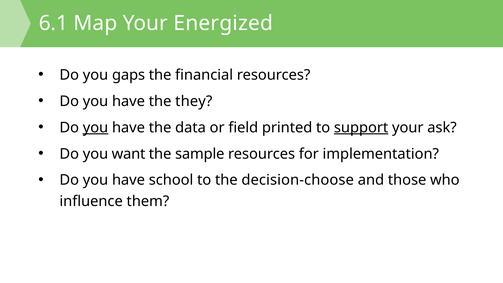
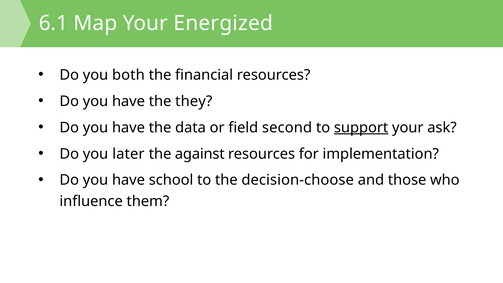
gaps: gaps -> both (128, 75)
you underline: present -> none (96, 127)
printed: printed -> second (287, 127)
want: want -> later (128, 154)
sample: sample -> against (200, 154)
